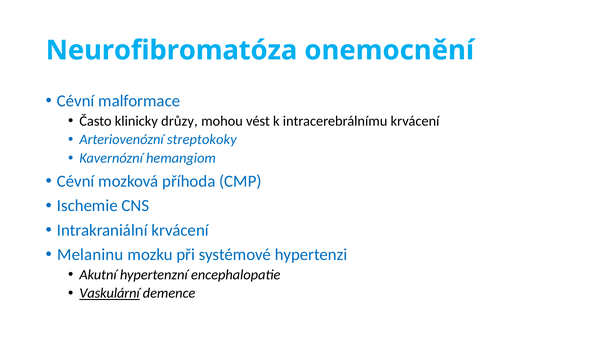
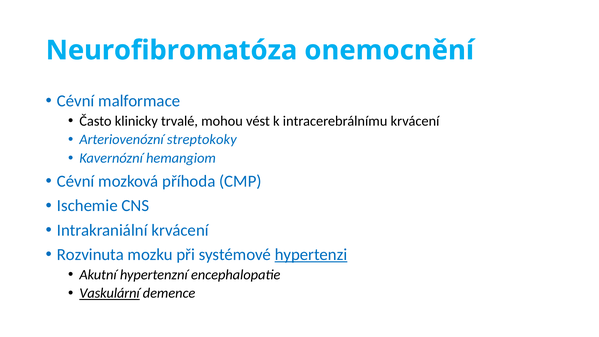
drůzy: drůzy -> trvalé (180, 121)
Melaninu: Melaninu -> Rozvinuta (90, 255)
hypertenzi underline: none -> present (311, 255)
